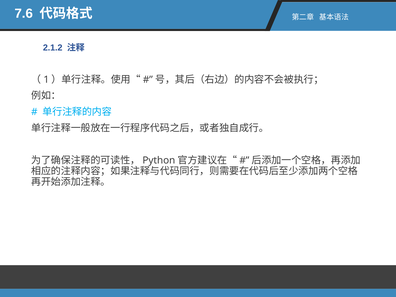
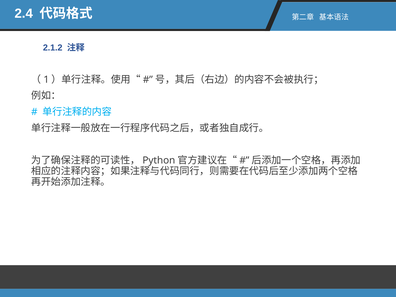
7.6: 7.6 -> 2.4 (24, 14)
